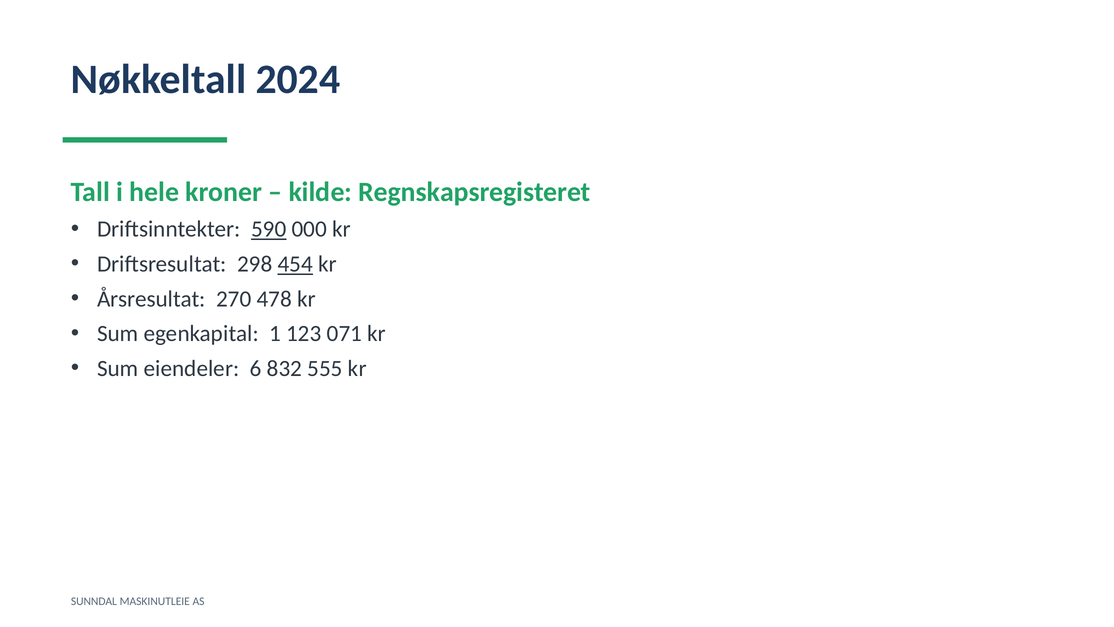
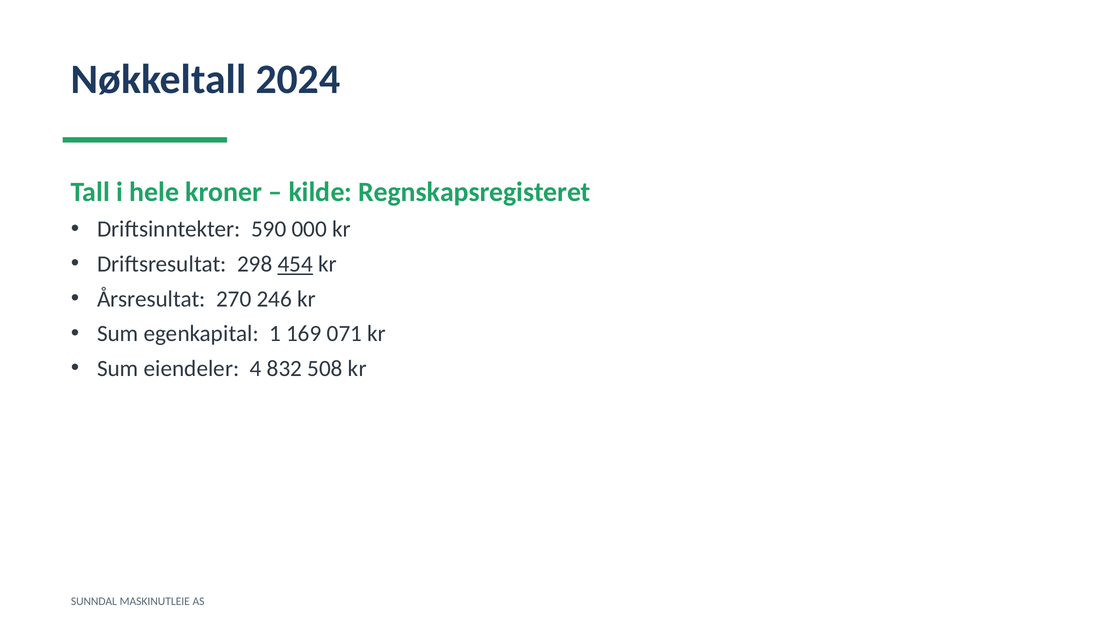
590 underline: present -> none (269, 229)
478: 478 -> 246 (274, 299)
123: 123 -> 169 (304, 334)
6: 6 -> 4 (256, 368)
555: 555 -> 508 (325, 368)
